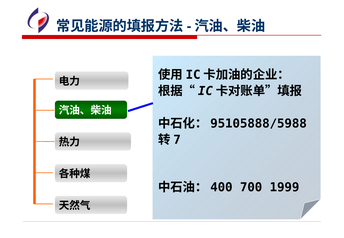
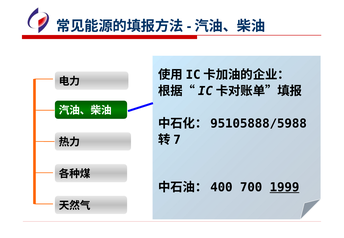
1999 underline: none -> present (284, 187)
